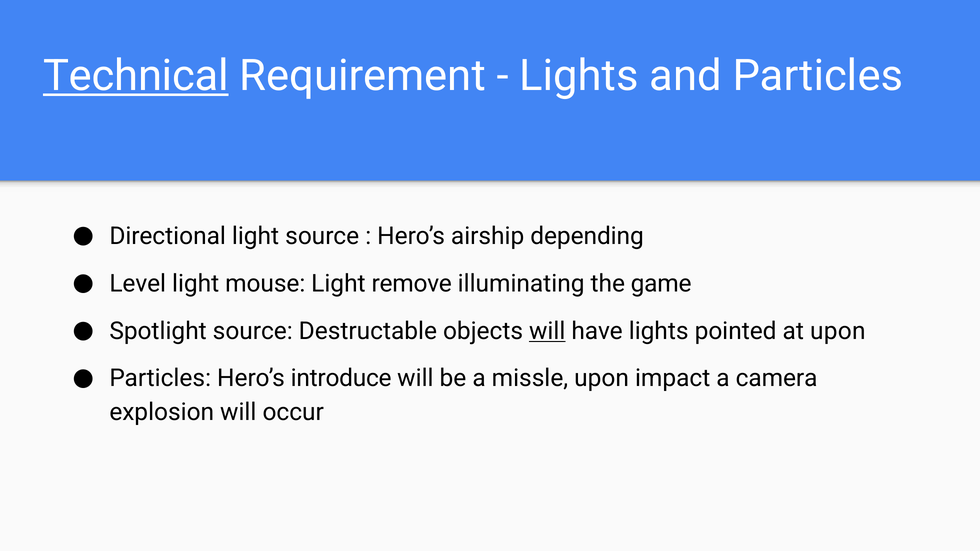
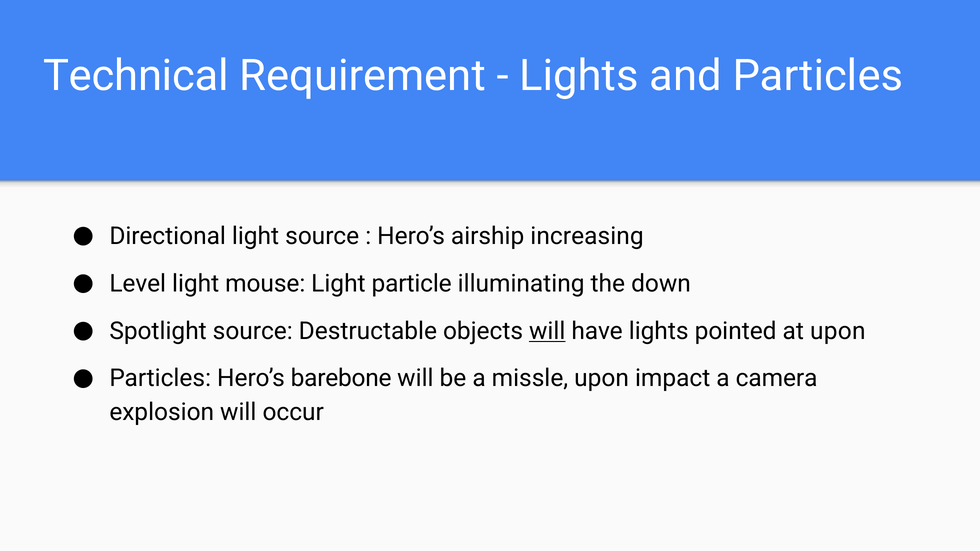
Technical underline: present -> none (136, 76)
depending: depending -> increasing (587, 236)
remove: remove -> particle (412, 284)
game: game -> down (661, 284)
introduce: introduce -> barebone (341, 379)
